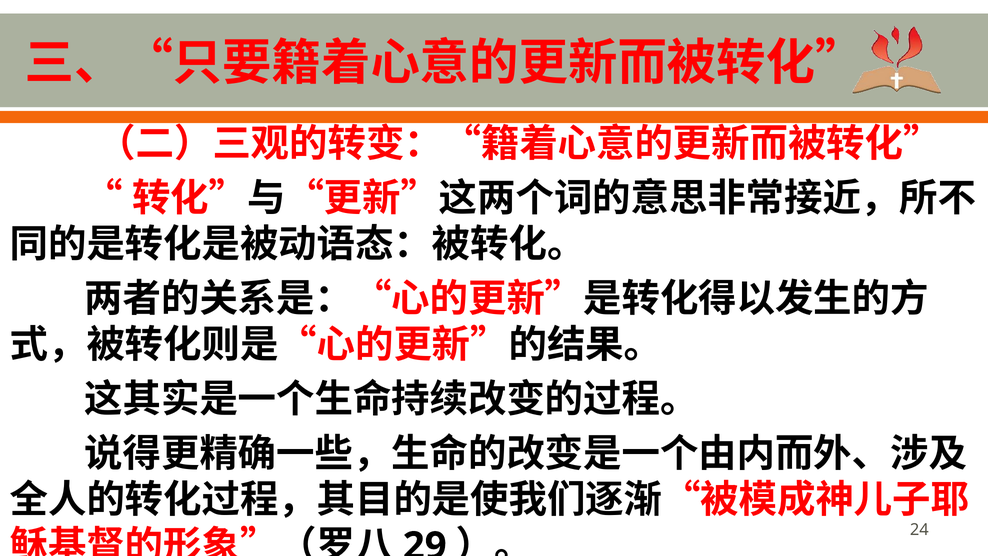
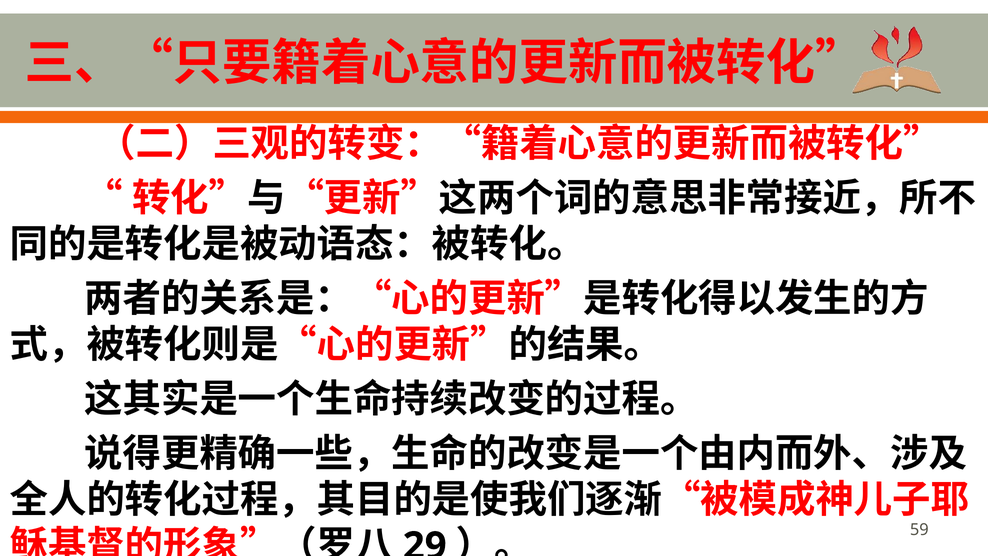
24: 24 -> 59 (919, 530)
